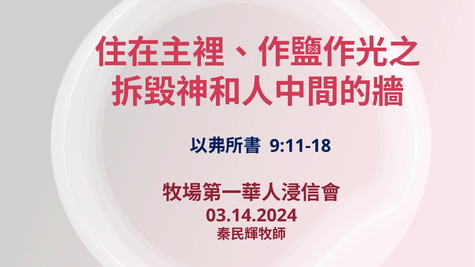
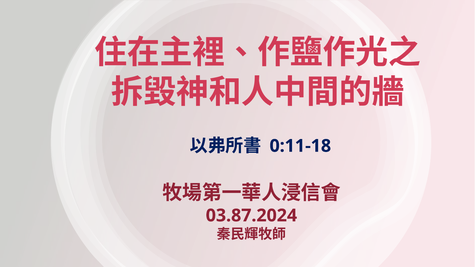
9:11-18: 9:11-18 -> 0:11-18 (300, 146)
03.14.2024: 03.14.2024 -> 03.87.2024 (251, 216)
